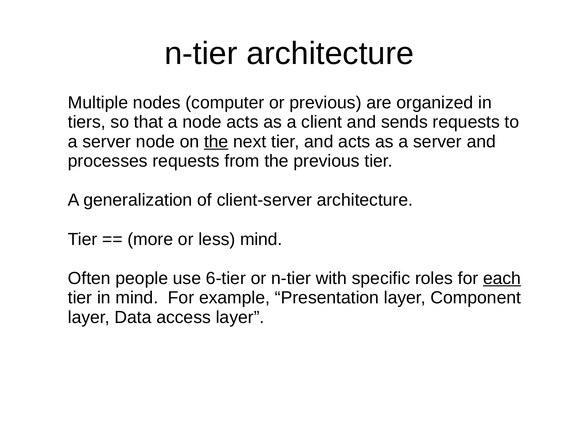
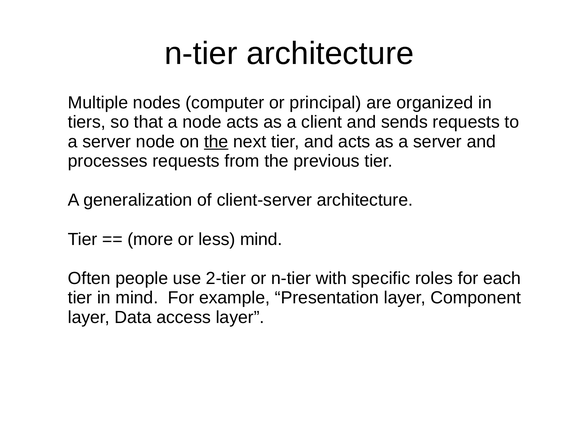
or previous: previous -> principal (325, 103)
6-tier: 6-tier -> 2-tier (226, 278)
each underline: present -> none (502, 278)
